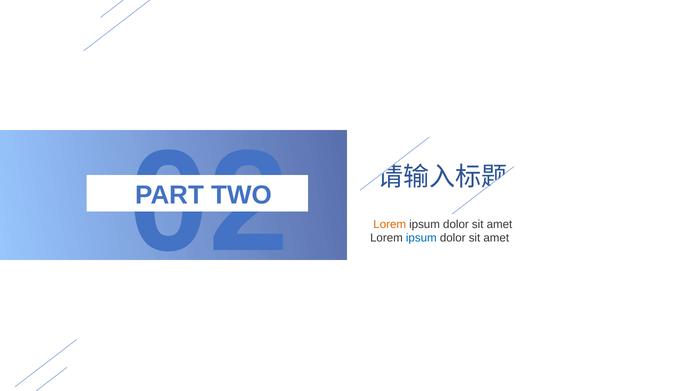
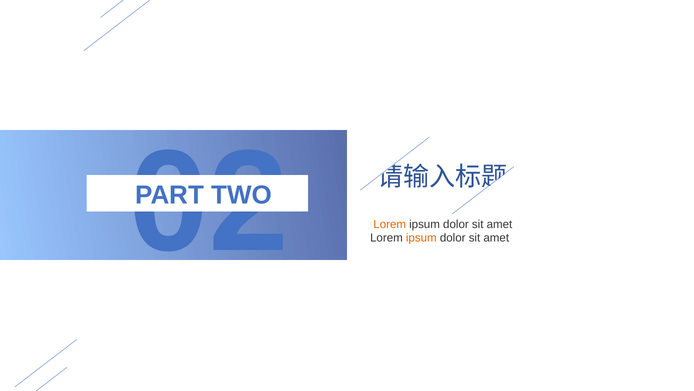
ipsum colour: blue -> orange (421, 238)
